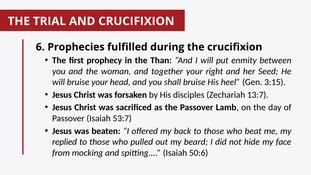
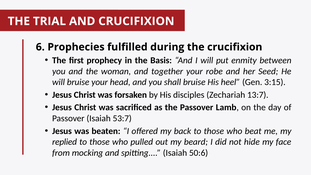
Than: Than -> Basis (161, 61)
right: right -> robe (214, 71)
